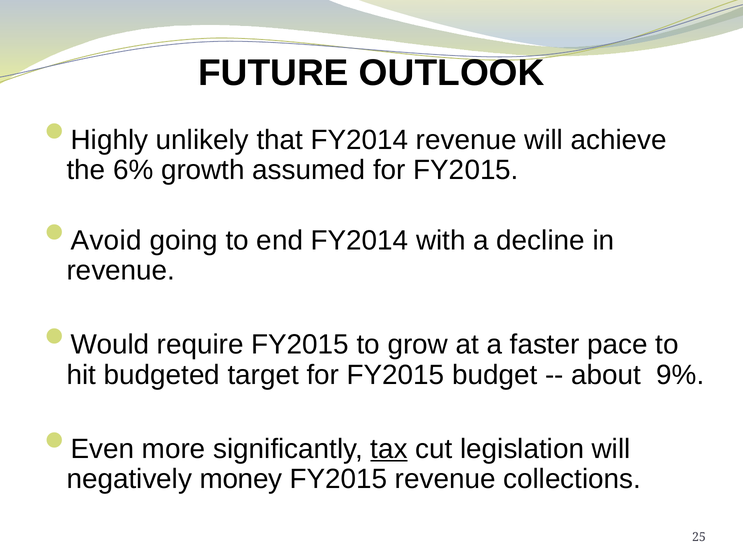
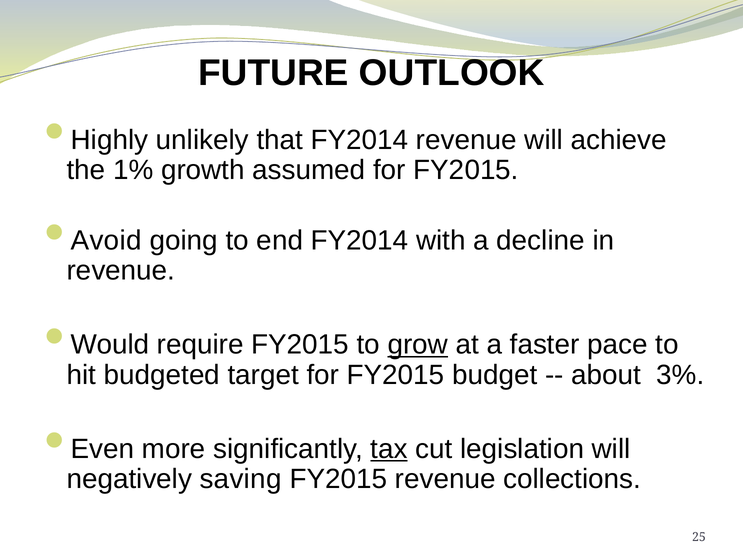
6%: 6% -> 1% (133, 170)
grow underline: none -> present (418, 345)
9%: 9% -> 3% (680, 375)
money: money -> saving (241, 479)
